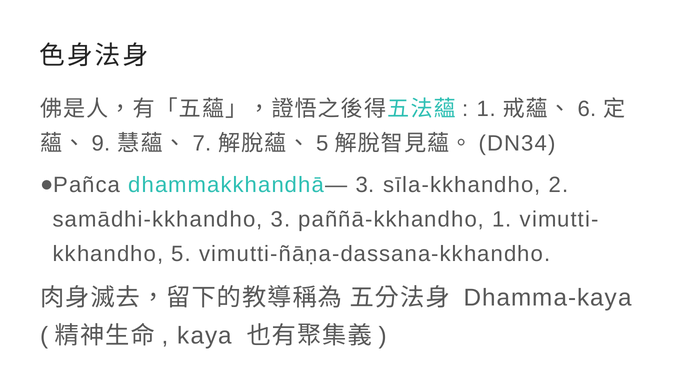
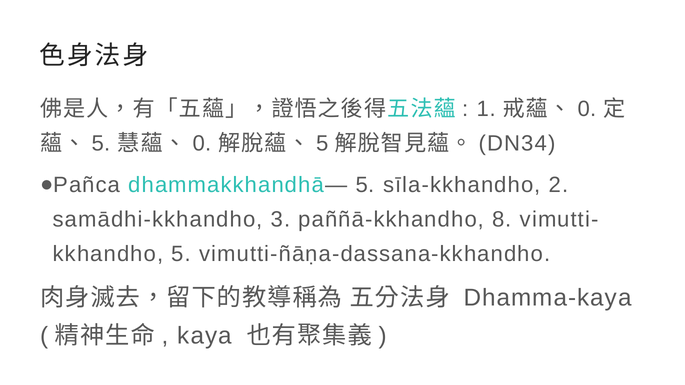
6: 6 -> 0 (587, 109)
9: 9 -> 5 (101, 144)
7: 7 -> 0 (202, 144)
dhammakkhandhā— 3: 3 -> 5 (365, 185)
paññā-kkhandho 1: 1 -> 8 (502, 220)
